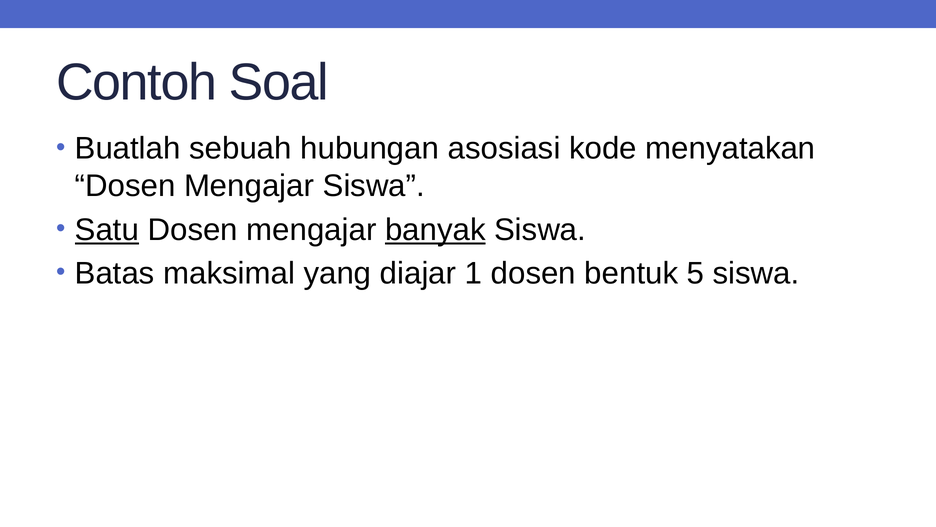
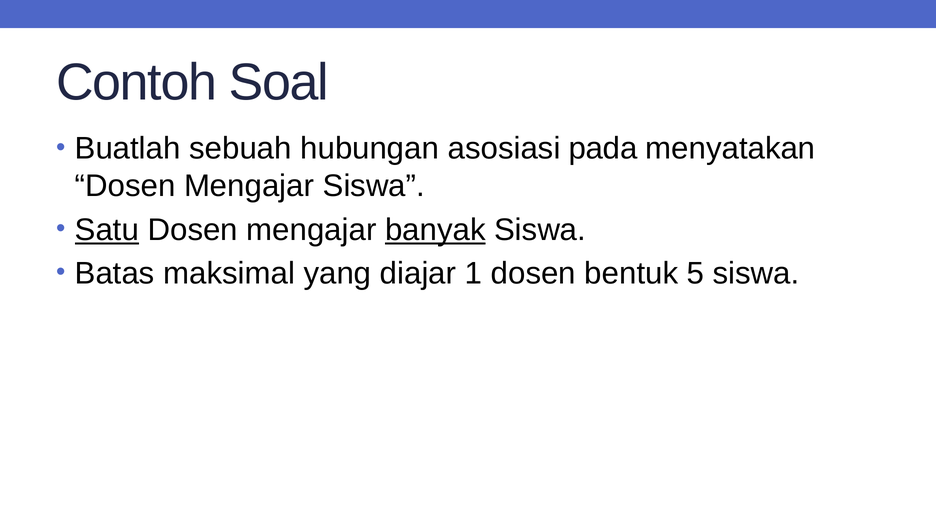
kode: kode -> pada (603, 148)
